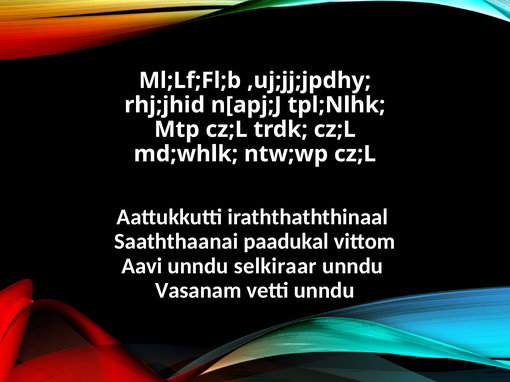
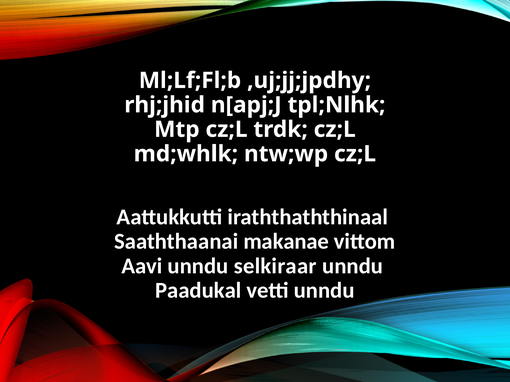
paadukal: paadukal -> makanae (286, 242)
Vasanam: Vasanam -> Paadukal (198, 291)
